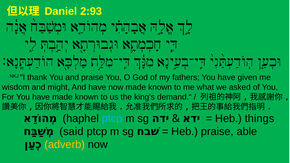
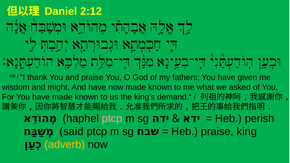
2:93: 2:93 -> 2:12 (91, 11)
ptcp colour: light blue -> pink (112, 119)
things: things -> perish (260, 119)
able: able -> king (247, 132)
